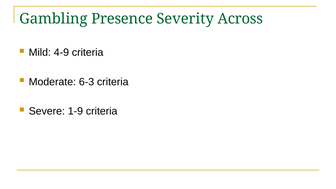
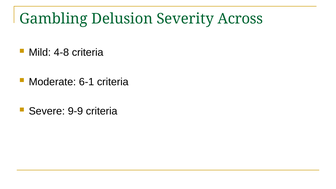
Presence: Presence -> Delusion (122, 19)
4-9: 4-9 -> 4-8 (61, 52)
6-3: 6-3 -> 6-1 (87, 82)
1-9: 1-9 -> 9-9 (75, 111)
